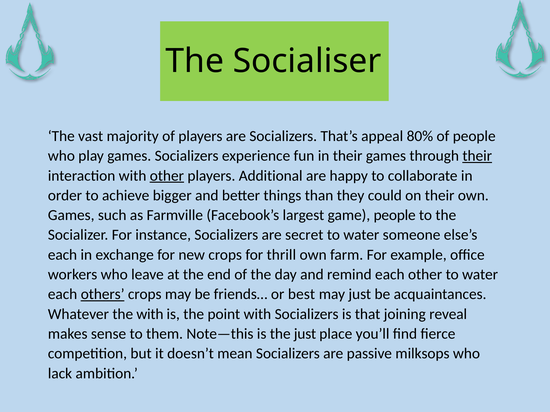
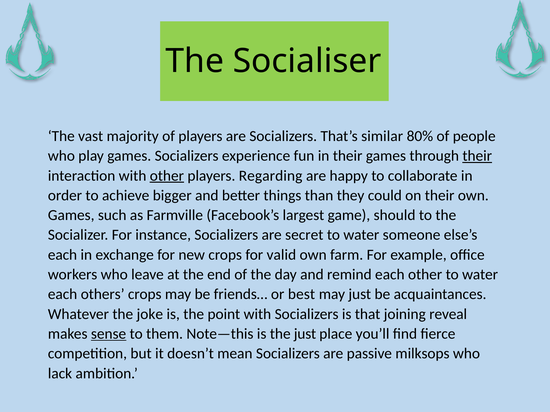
appeal: appeal -> similar (382, 136)
Additional: Additional -> Regarding (271, 176)
game people: people -> should (395, 215)
thrill: thrill -> valid (281, 255)
others underline: present -> none (103, 295)
the with: with -> joke (150, 314)
sense underline: none -> present (109, 334)
